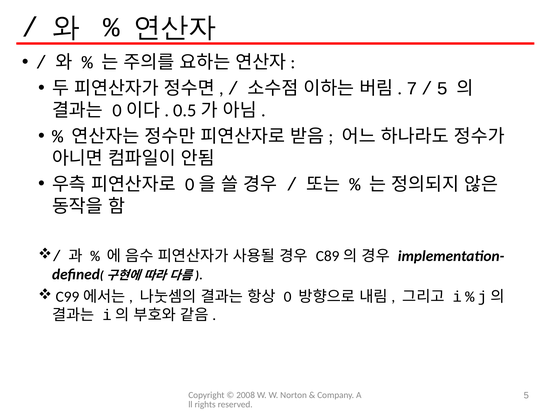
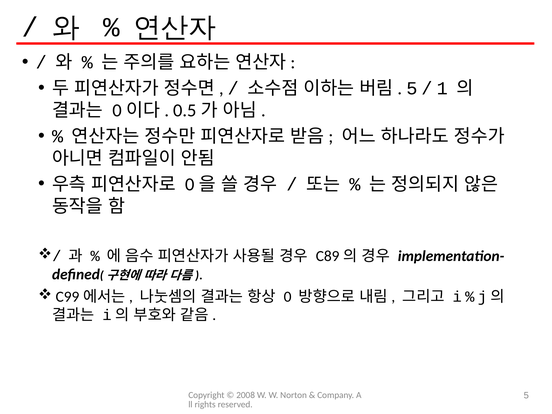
7: 7 -> 5 (412, 88)
5: 5 -> 1 (442, 88)
